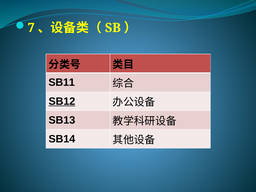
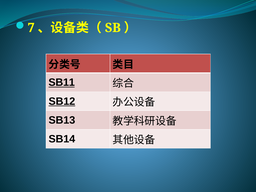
SB11 underline: none -> present (62, 82)
